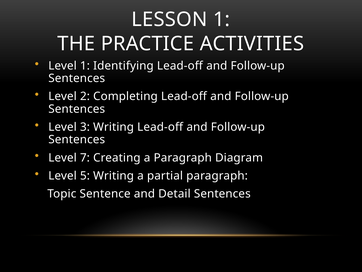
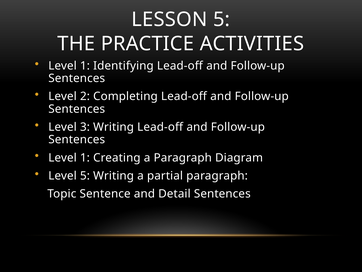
LESSON 1: 1 -> 5 (222, 20)
7: 7 -> 1 (85, 157)
